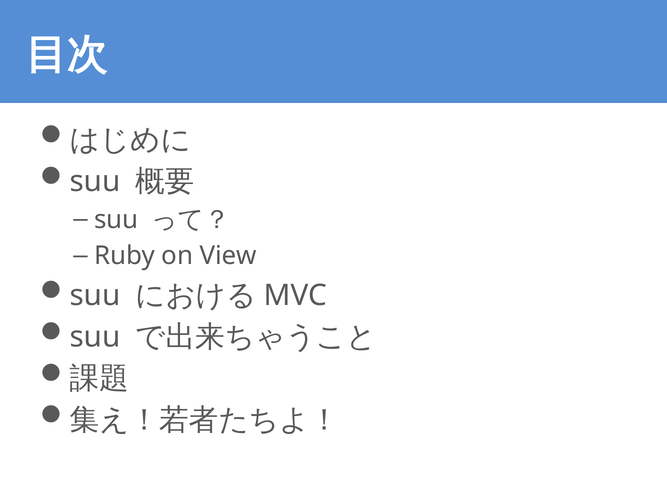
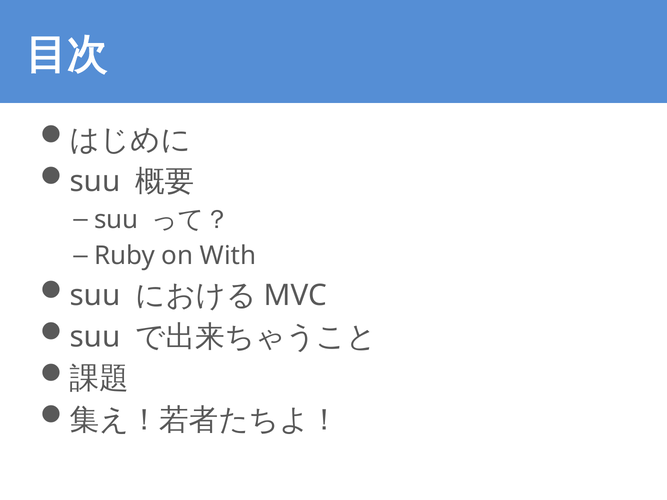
View: View -> With (228, 256)
